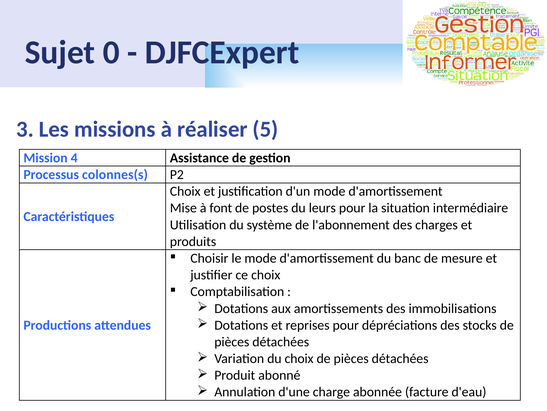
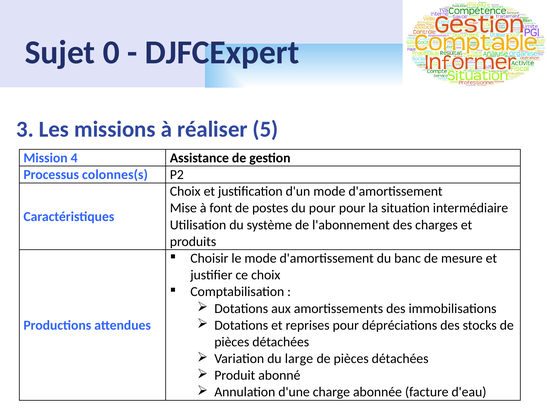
du leurs: leurs -> pour (322, 208)
du choix: choix -> large (299, 358)
